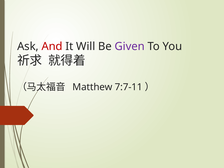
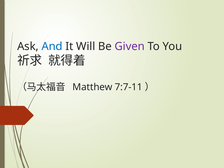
And colour: red -> blue (52, 46)
